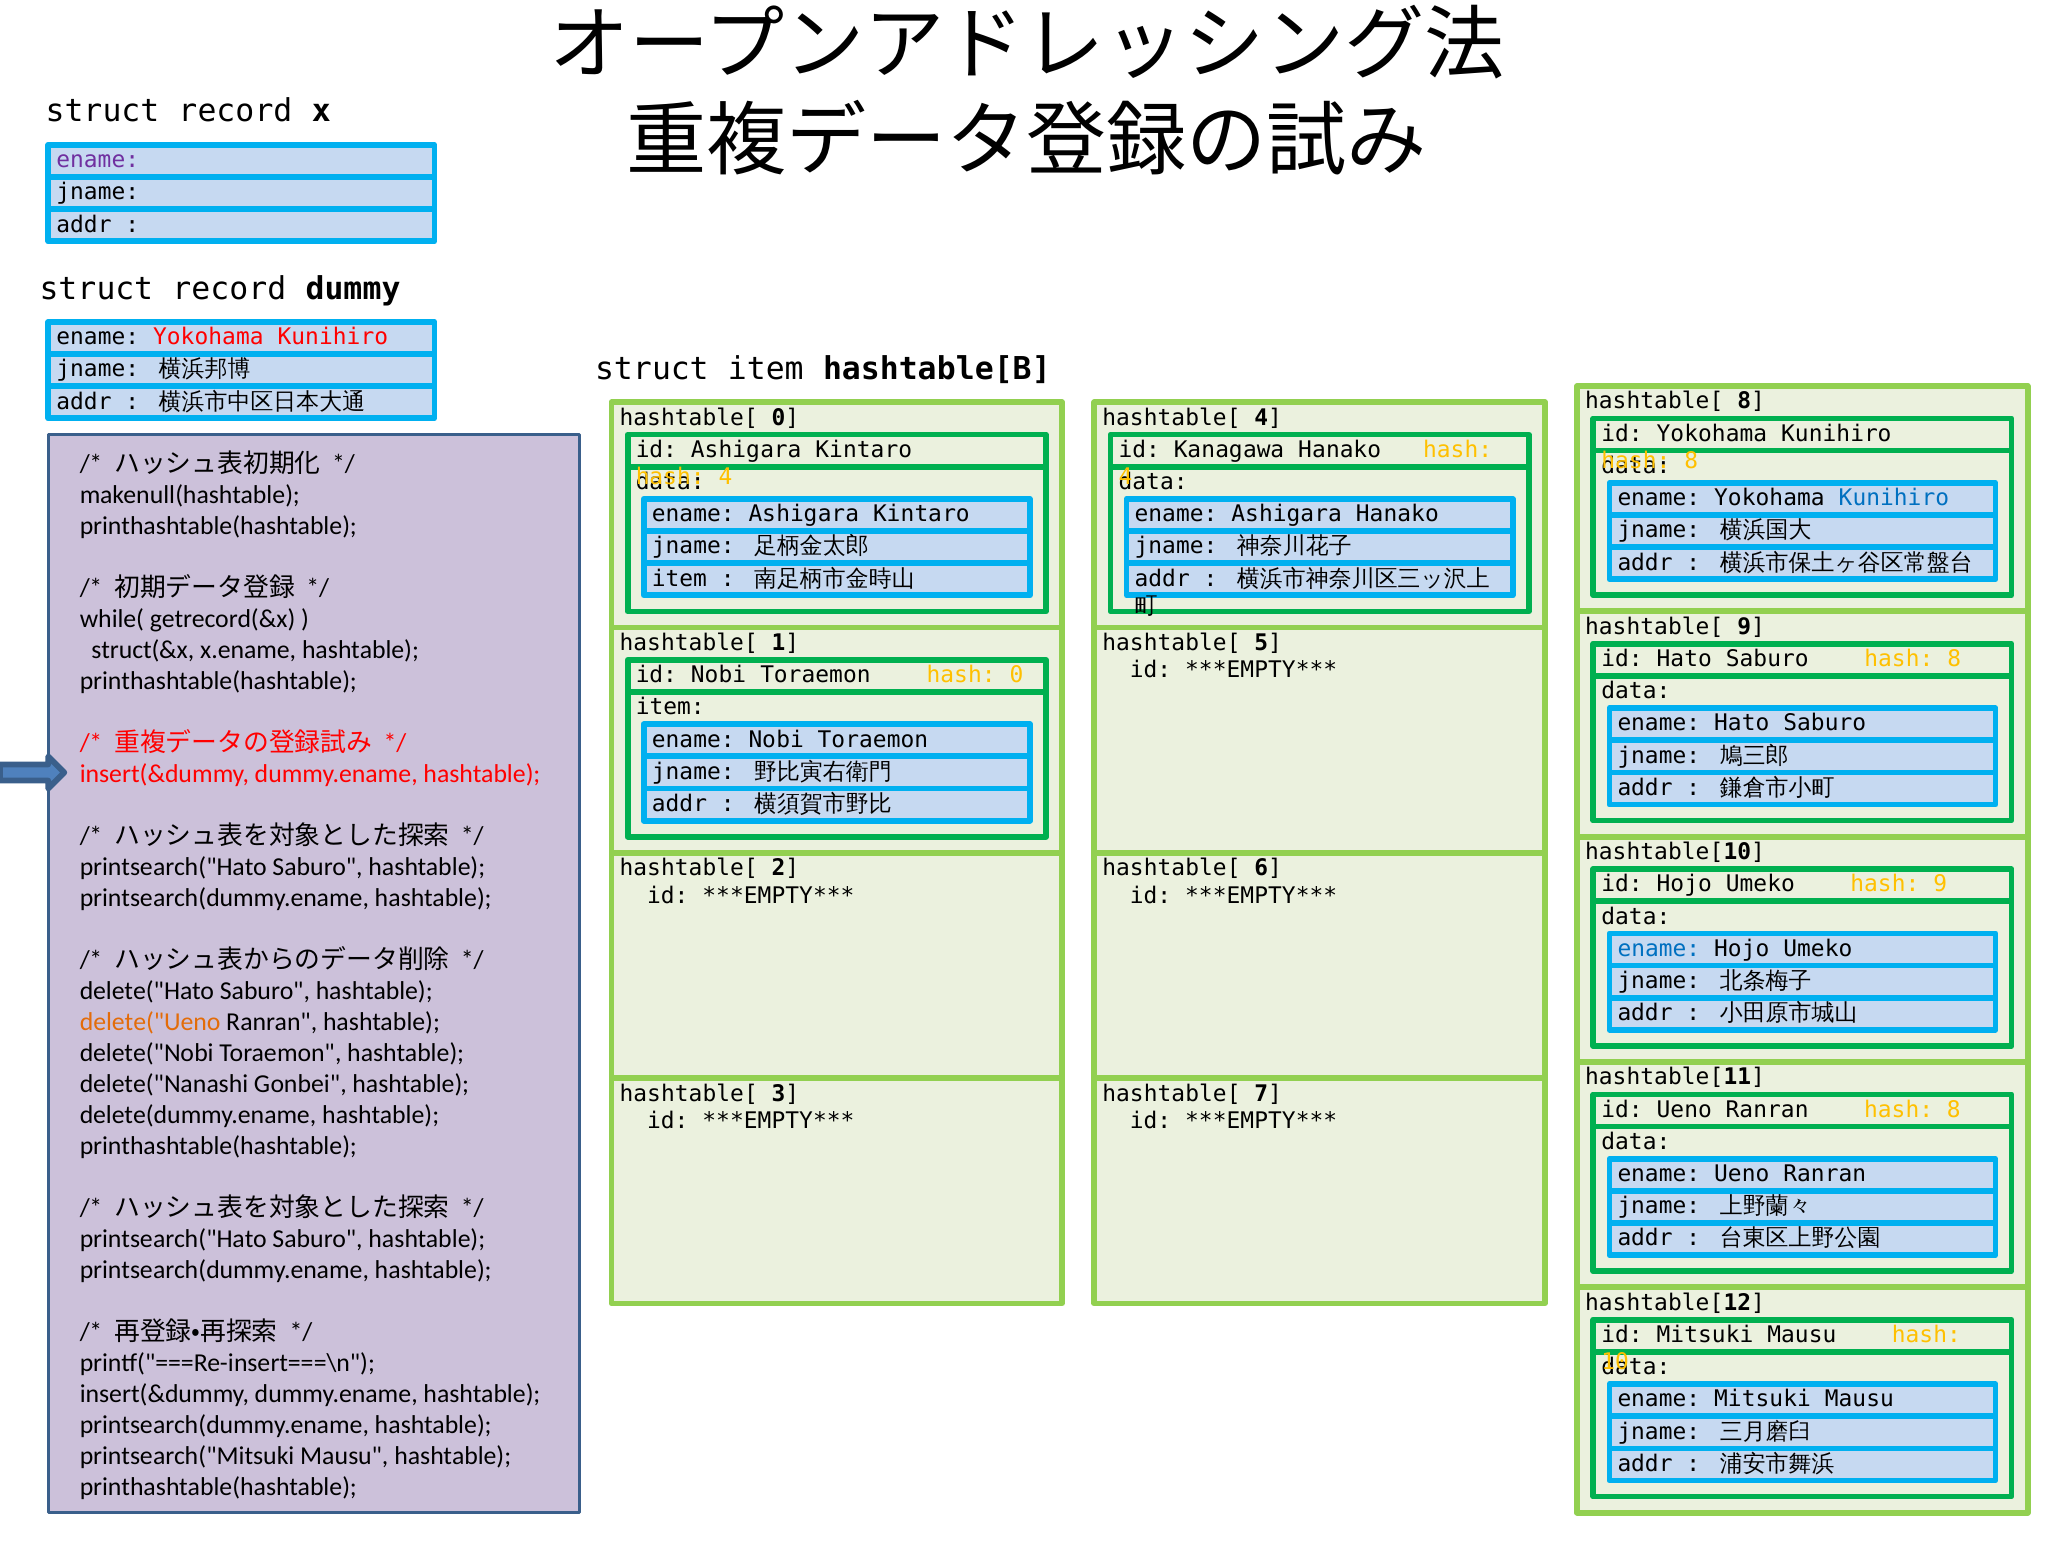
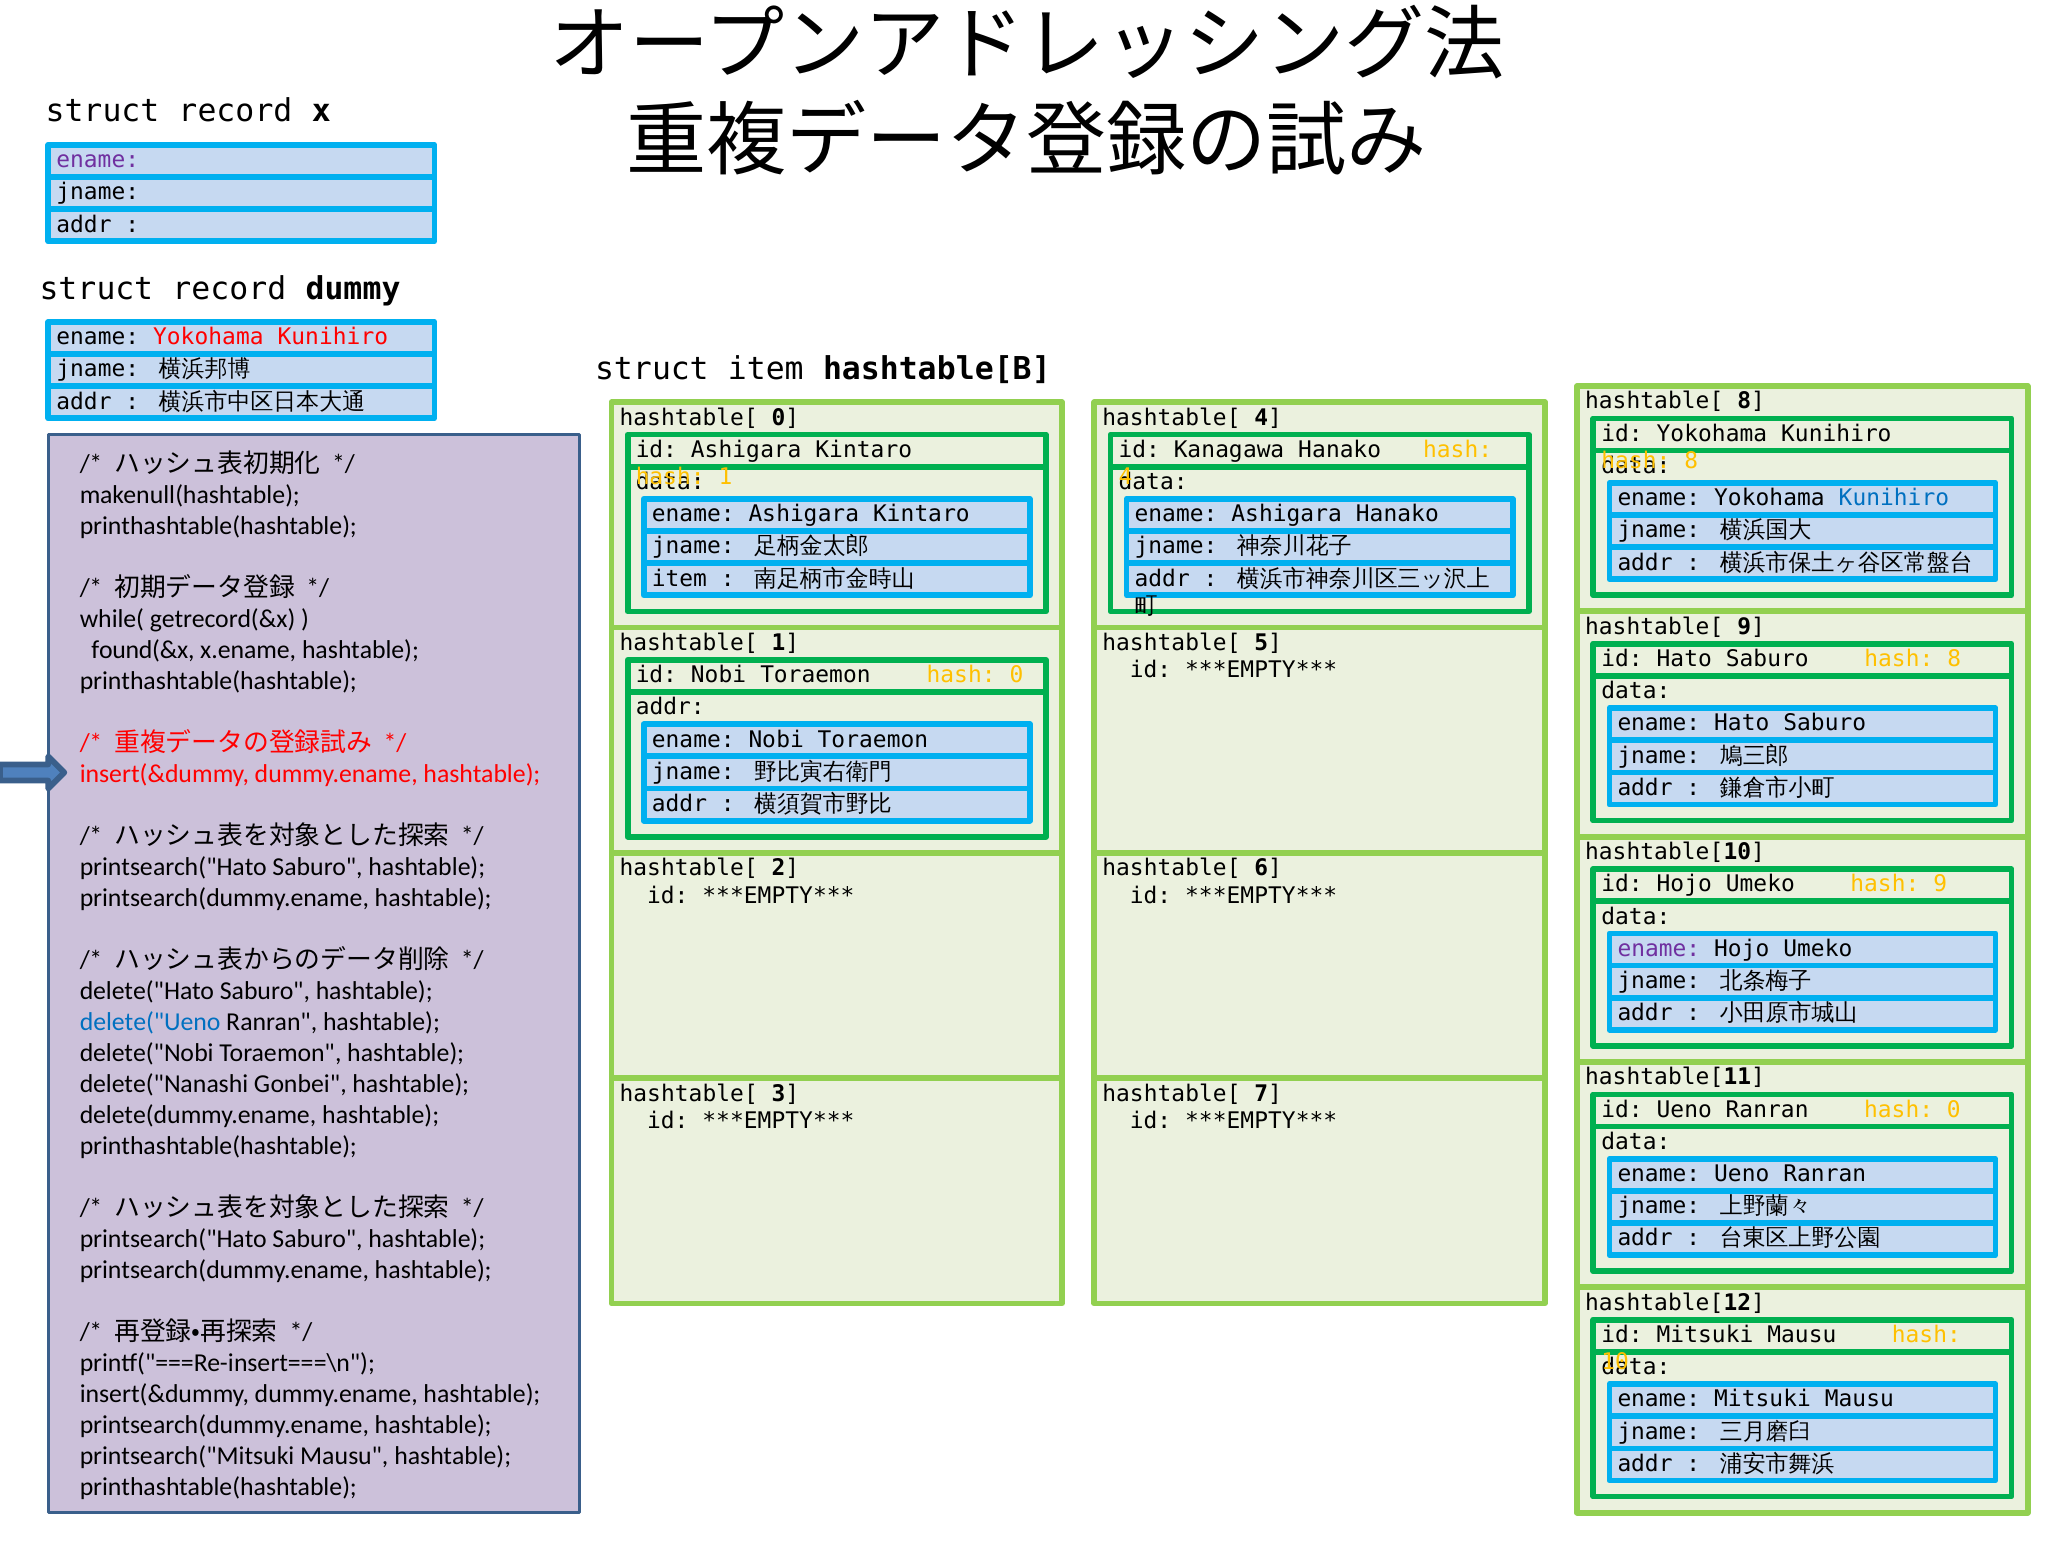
4: 4 -> 1 (726, 477)
struct(&x: struct(&x -> found(&x (143, 650)
item: item -> addr (670, 707)
ename colour: blue -> purple (1659, 949)
delete("Ueno colour: orange -> blue (150, 1022)
8: 8 -> 0 (1954, 1110)
